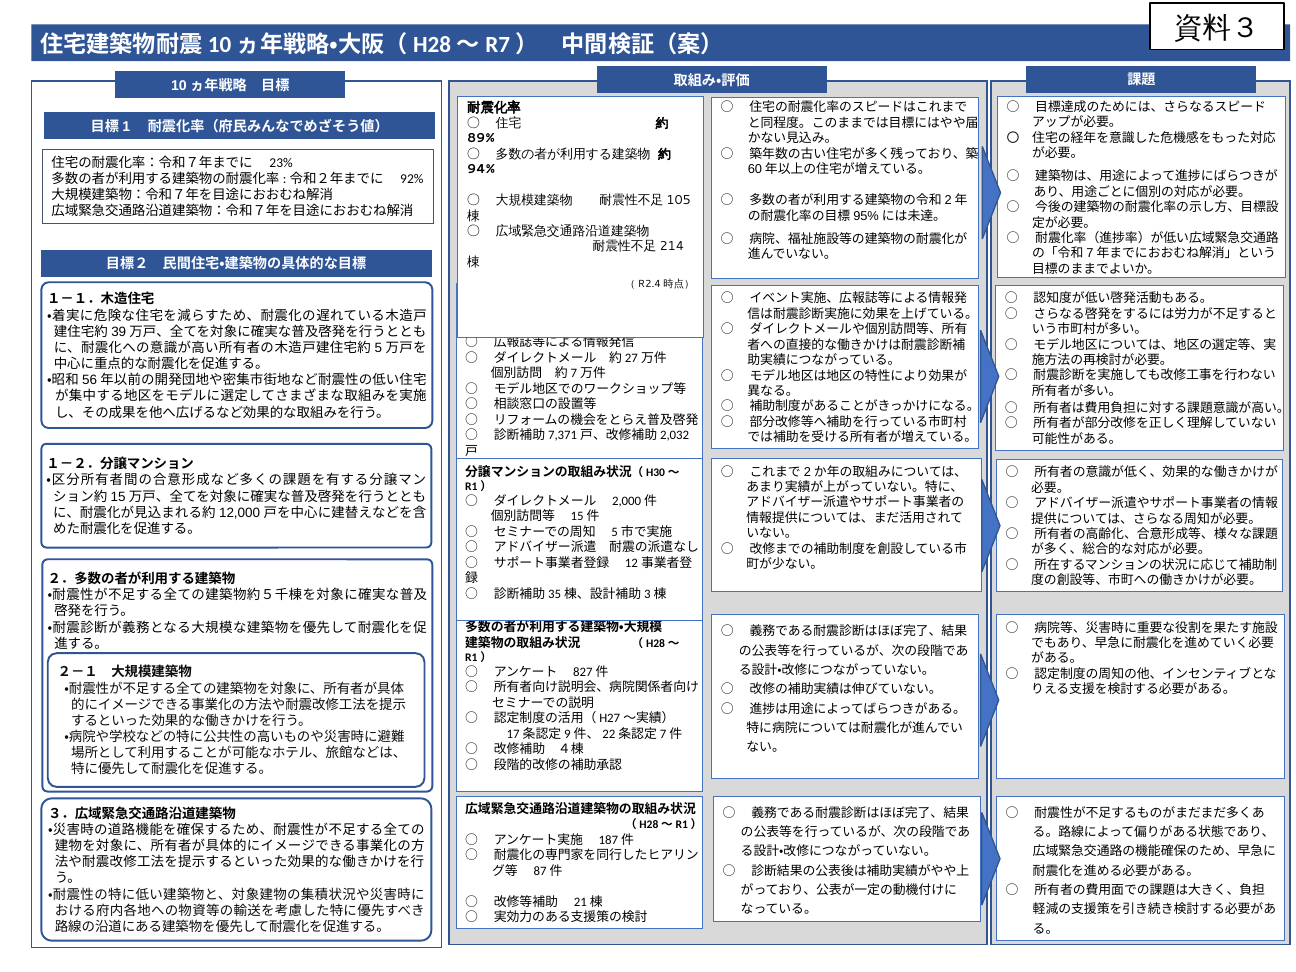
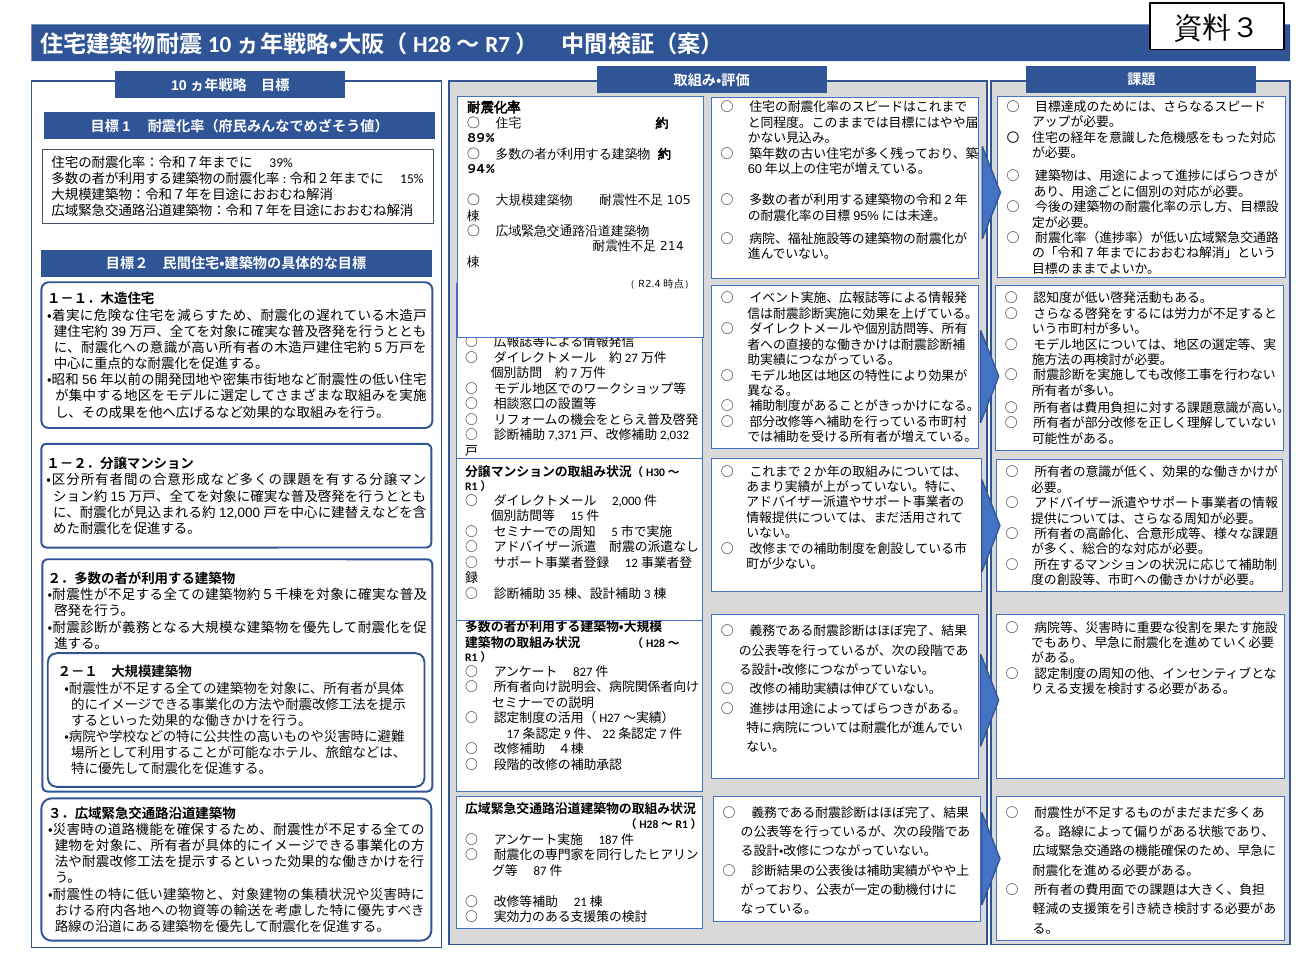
23%: 23% -> 39% (281, 163)
92%: 92% -> 15% (412, 179)
